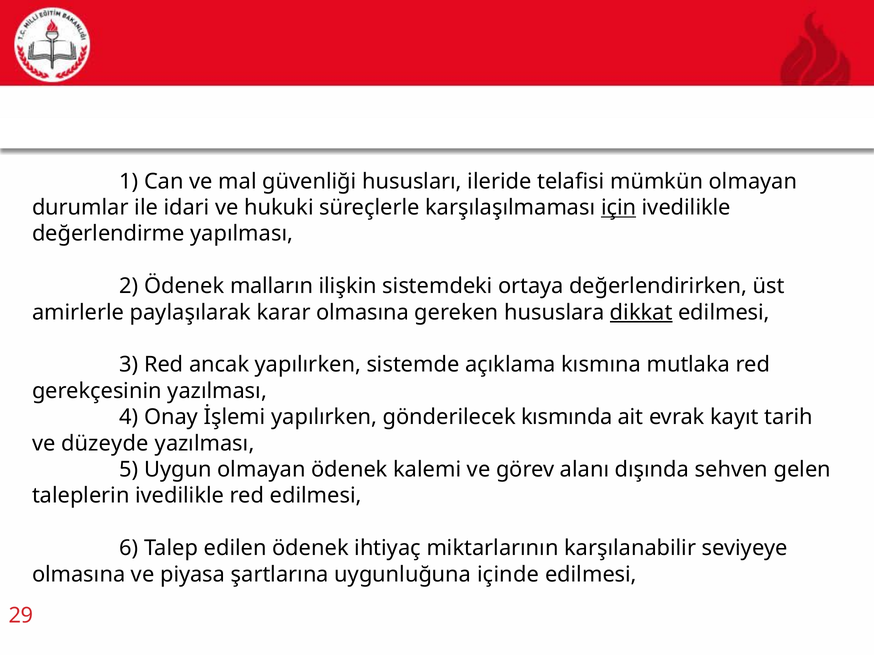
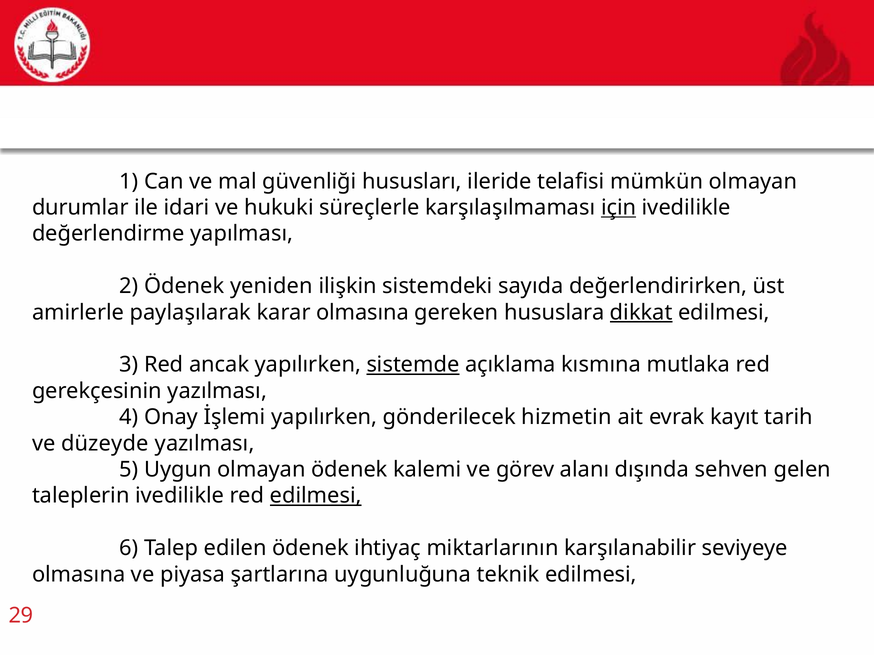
malların: malların -> yeniden (271, 286)
ortaya: ortaya -> sayıda (531, 286)
sistemde underline: none -> present (413, 365)
kısmında: kısmında -> hizmetin (567, 417)
edilmesi underline: none -> present (316, 496)
içinde: içinde -> teknik (508, 575)
